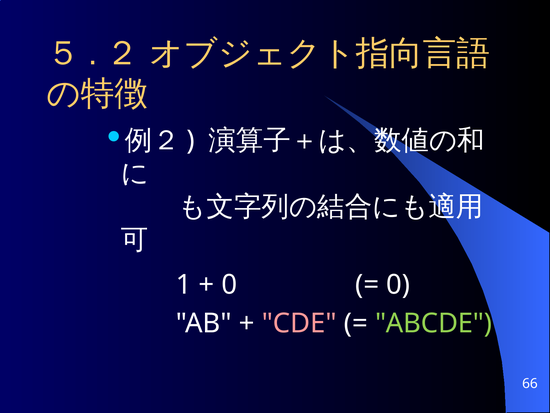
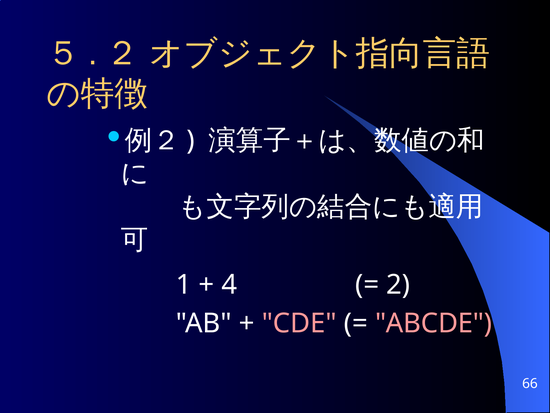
0: 0 -> 4 (229, 284)
0: 0 -> 2 (398, 284)
ABCDE colour: light green -> pink (434, 323)
